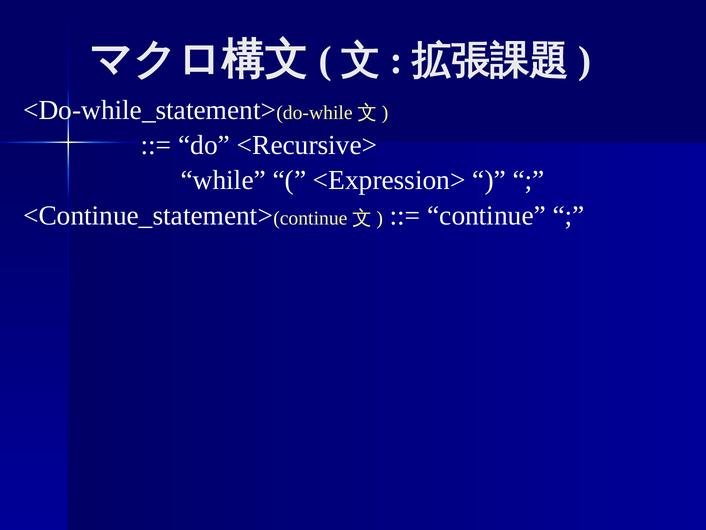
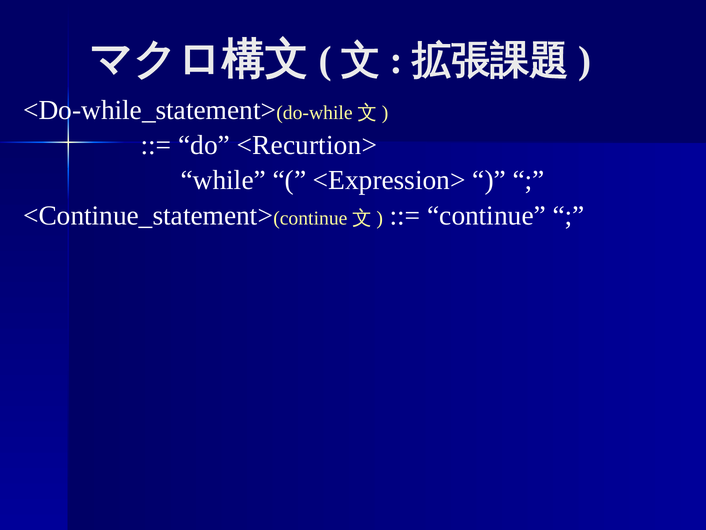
<Recursive>: <Recursive> -> <Recurtion> (307, 145)
